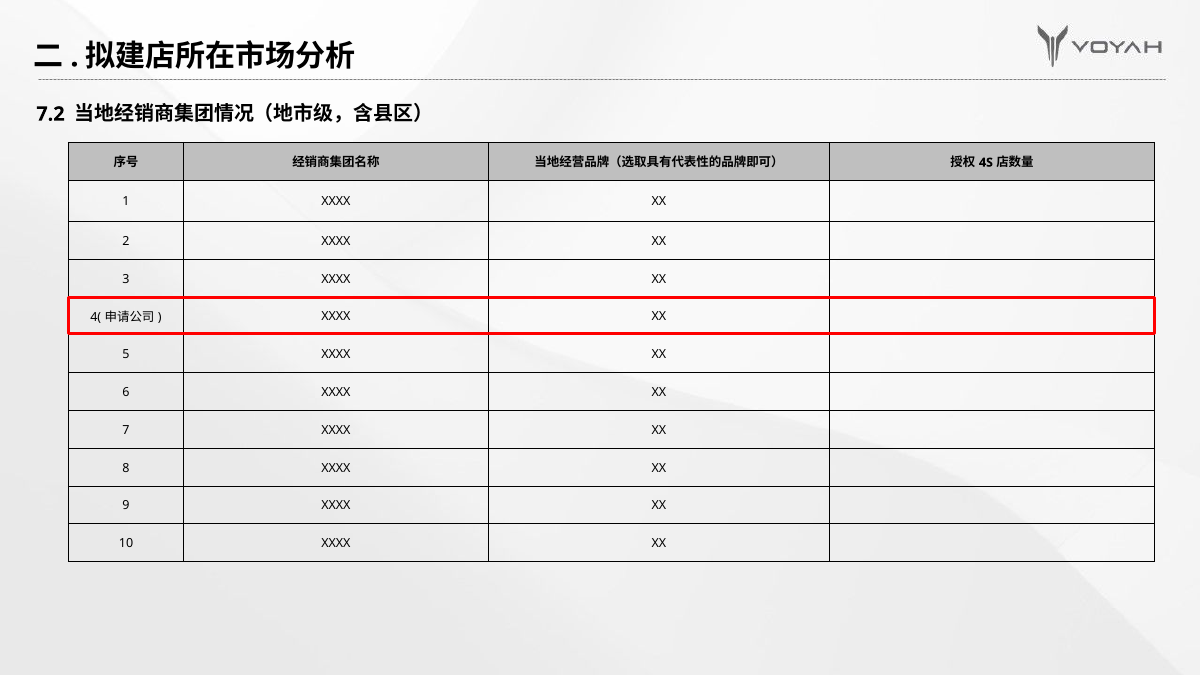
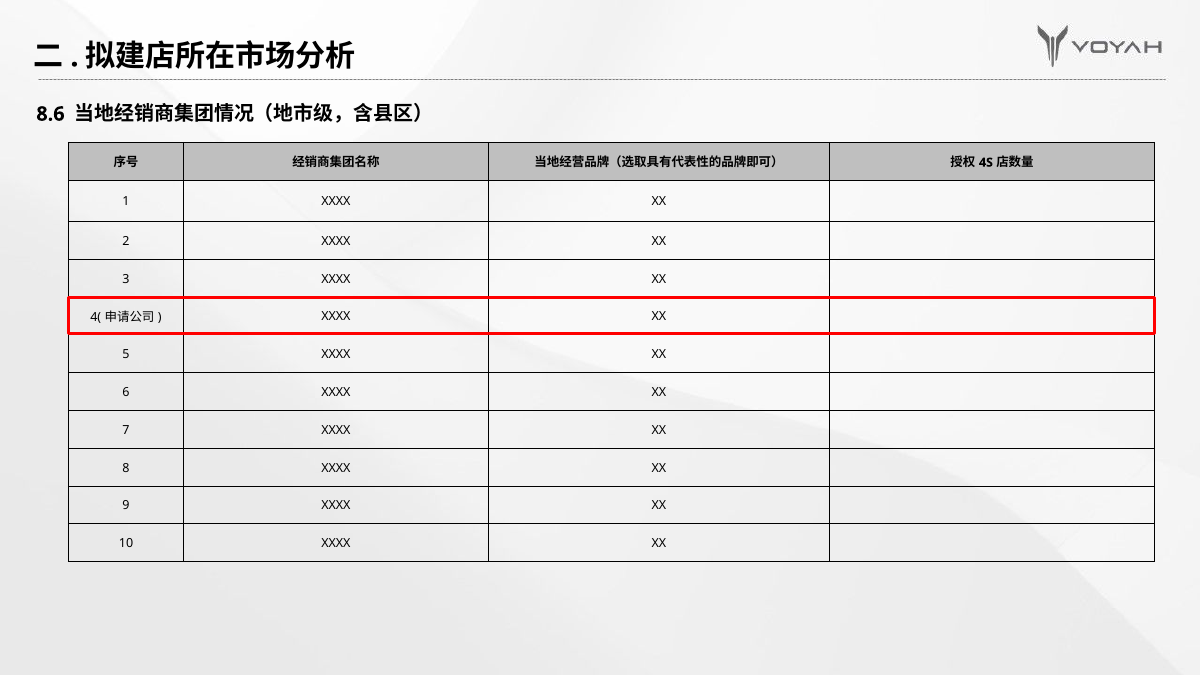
7.2: 7.2 -> 8.6 (50, 114)
